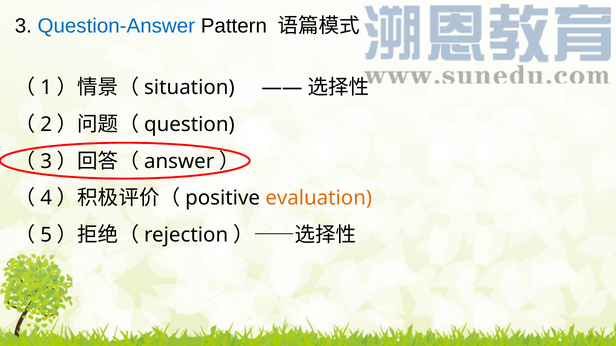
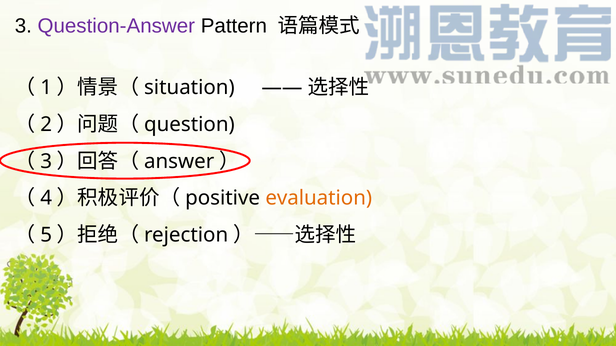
Question-Answer colour: blue -> purple (116, 26)
